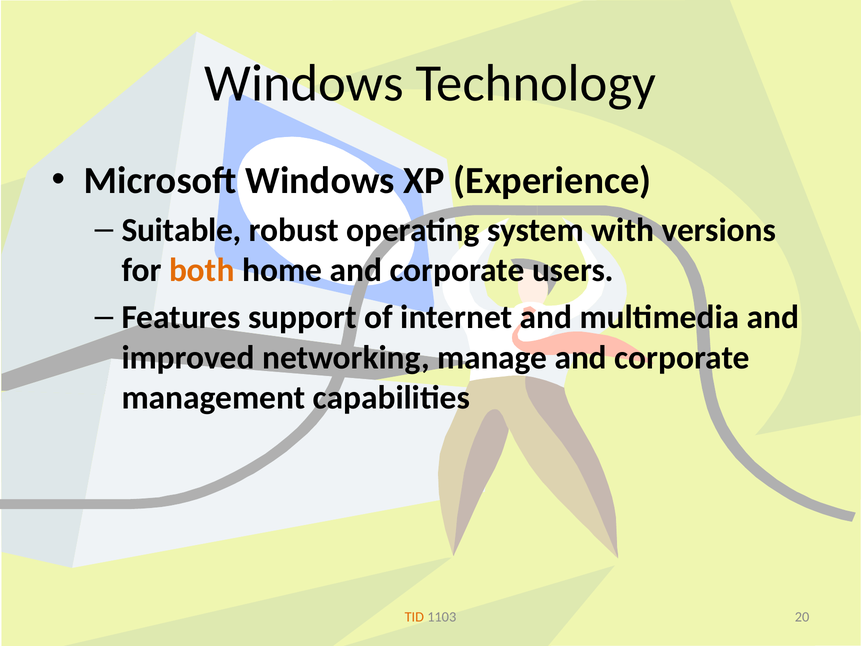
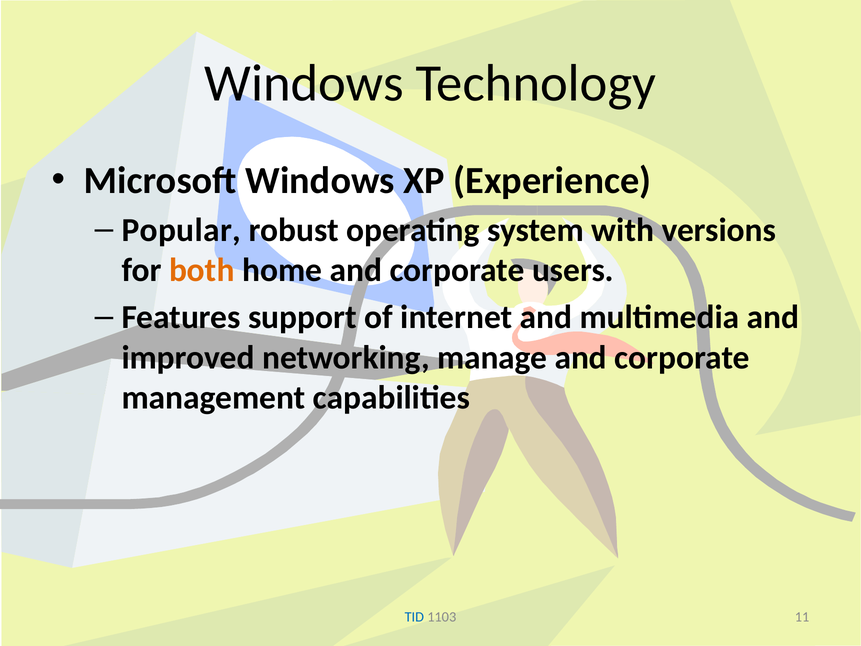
Suitable: Suitable -> Popular (181, 230)
TID colour: orange -> blue (414, 617)
20: 20 -> 11 (802, 617)
